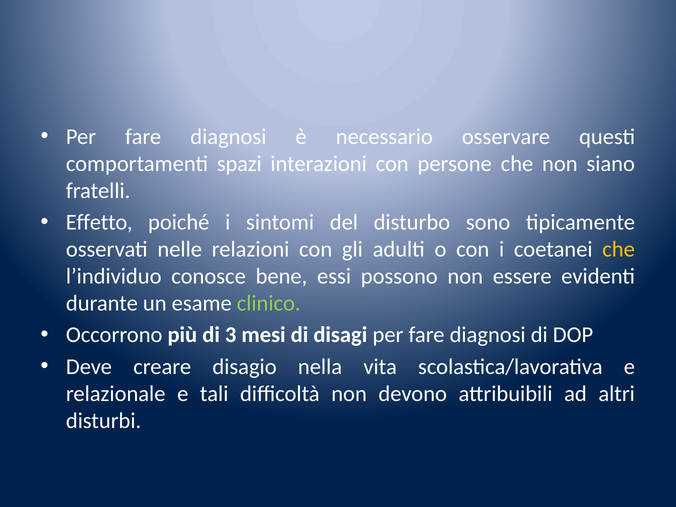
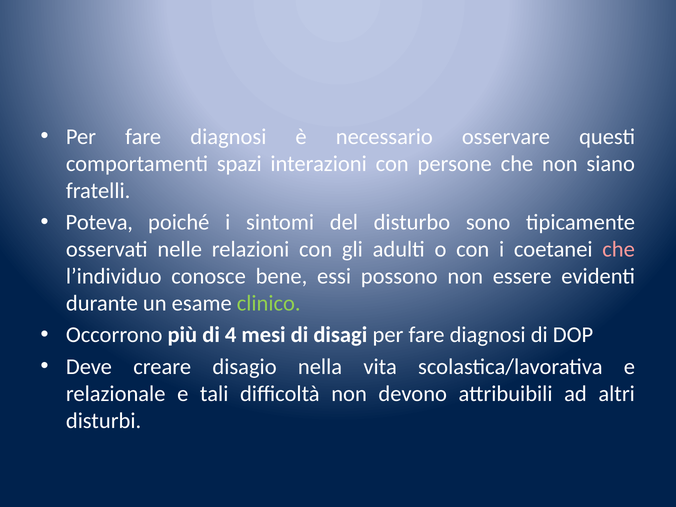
Effetto: Effetto -> Poteva (99, 222)
che colour: yellow -> pink (619, 249)
3: 3 -> 4 (231, 335)
